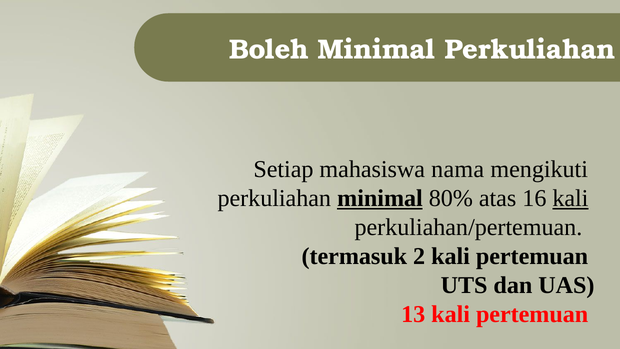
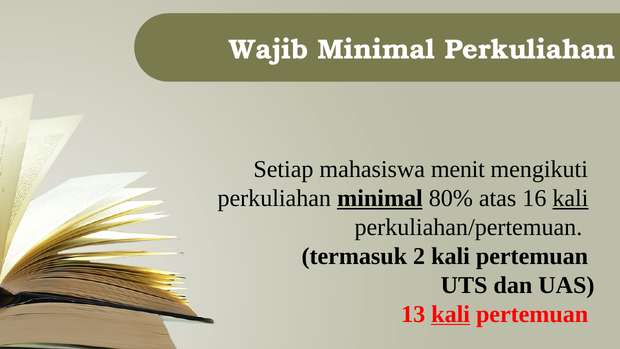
Boleh: Boleh -> Wajib (269, 49)
nama: nama -> menit (458, 169)
kali underline: none -> present (451, 314)
